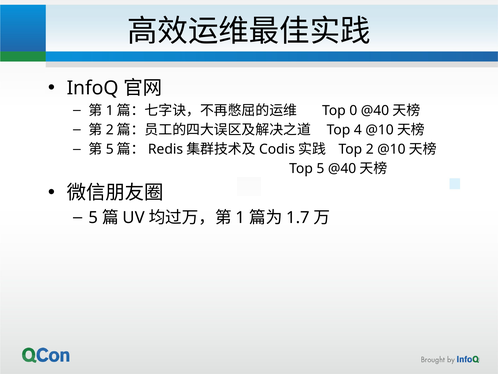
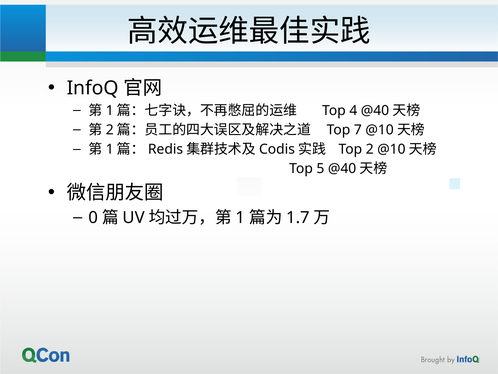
0: 0 -> 4 (353, 110)
4: 4 -> 7 (358, 130)
5: 5 -> 1 (110, 149)
5: 5 -> 0 (93, 217)
